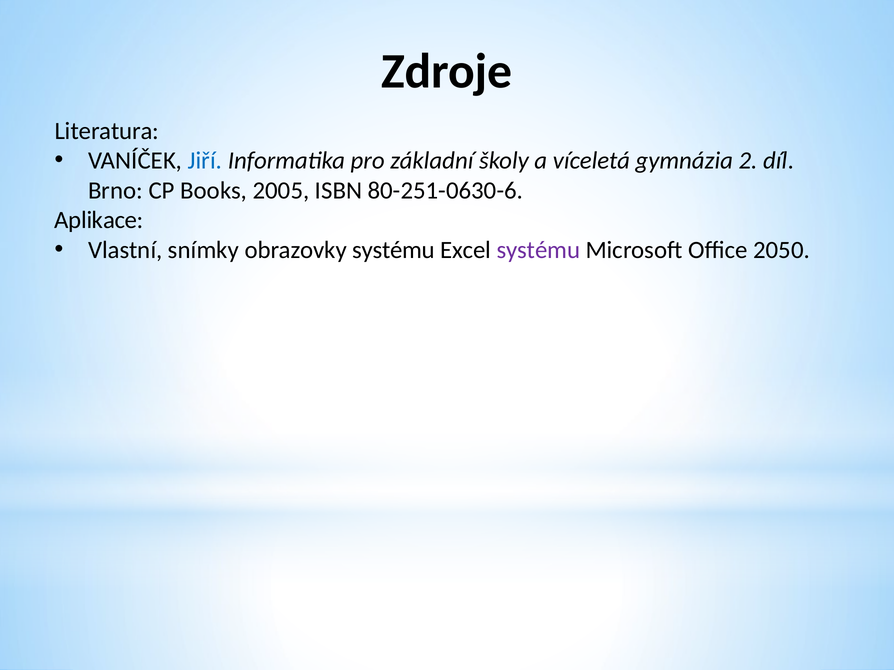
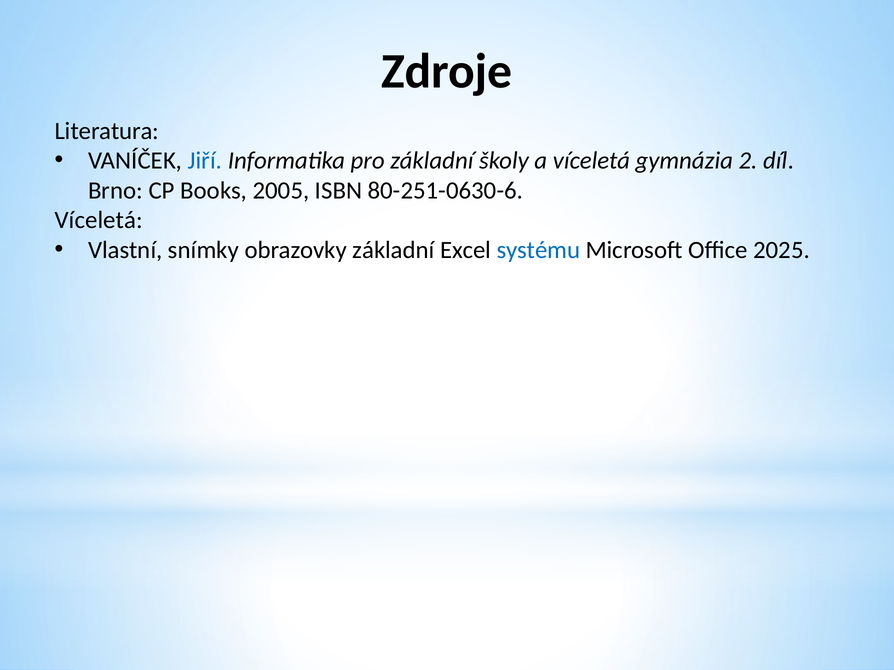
Aplikace: Aplikace -> Víceletá (99, 220)
obrazovky systému: systému -> základní (393, 250)
systému colour: purple -> blue (538, 250)
2050: 2050 -> 2025 (782, 250)
